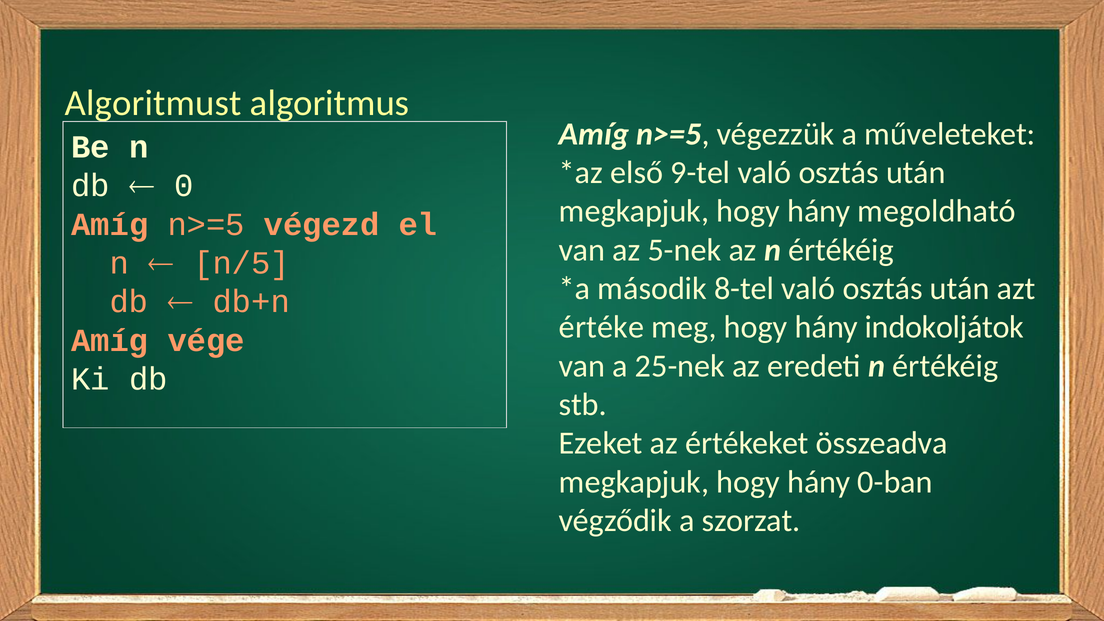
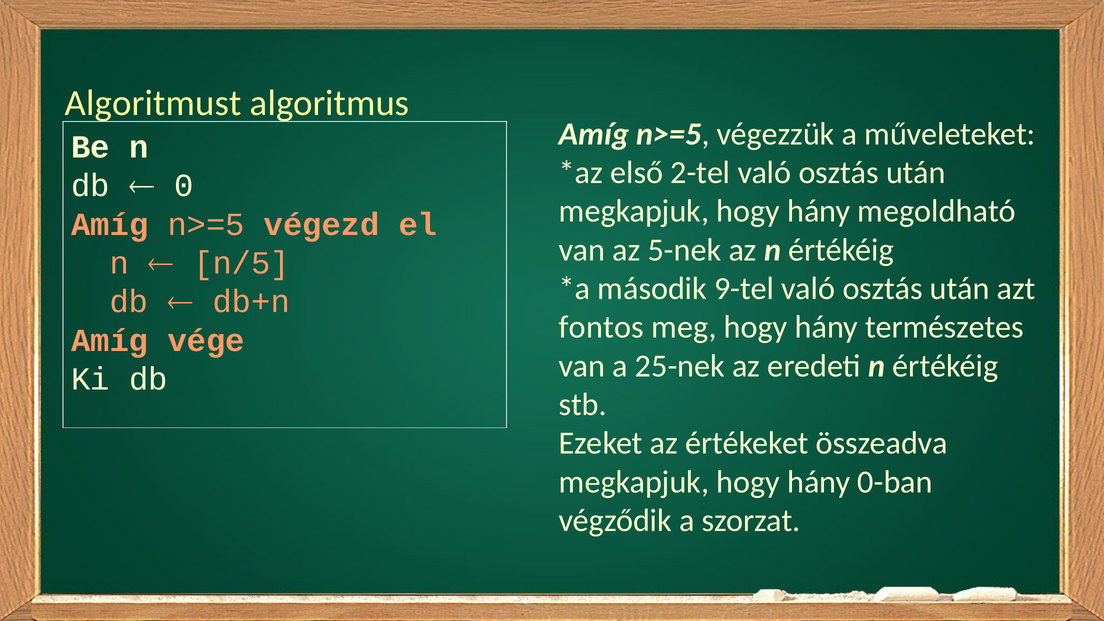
9-tel: 9-tel -> 2-tel (700, 173)
8-tel: 8-tel -> 9-tel (744, 289)
értéke: értéke -> fontos (601, 327)
indokoljátok: indokoljátok -> természetes (944, 327)
